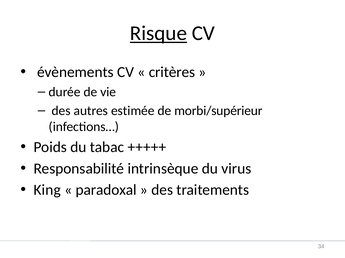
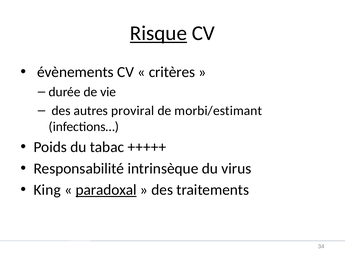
estimée: estimée -> proviral (133, 111)
morbi/supérieur: morbi/supérieur -> morbi/estimant (218, 111)
paradoxal underline: none -> present (106, 191)
